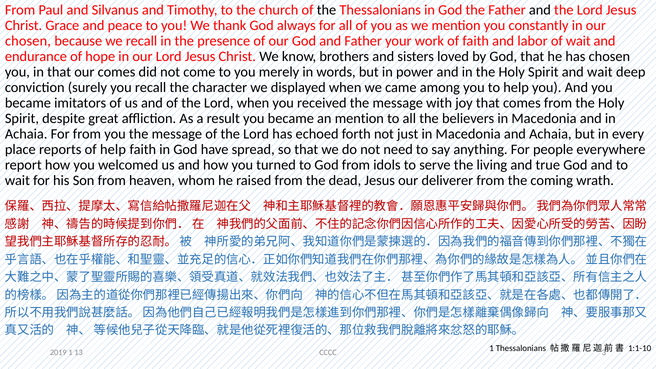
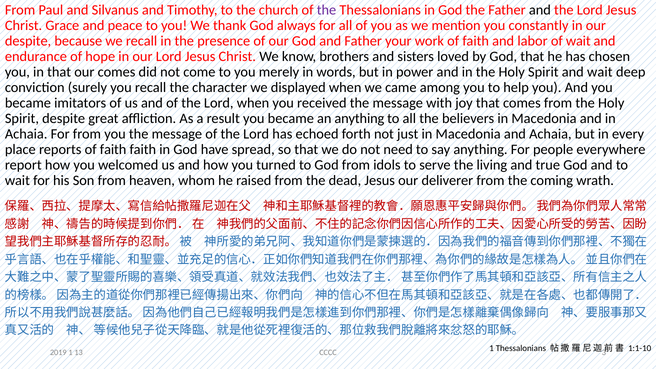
the colour: black -> purple (327, 10)
chosen: chosen -> despite (28, 41)
an mention: mention -> anything (359, 119)
reports of help: help -> faith (113, 150)
